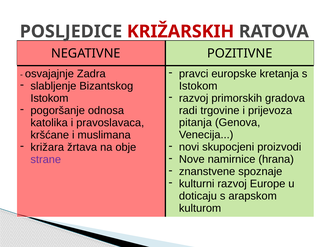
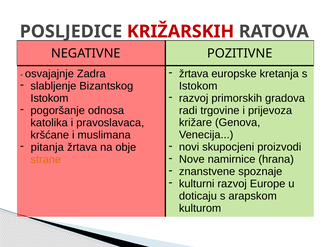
pravci: pravci -> žrtava (194, 74)
pitanja: pitanja -> križare (195, 123)
križara: križara -> pitanja (47, 148)
strane colour: purple -> orange (46, 160)
